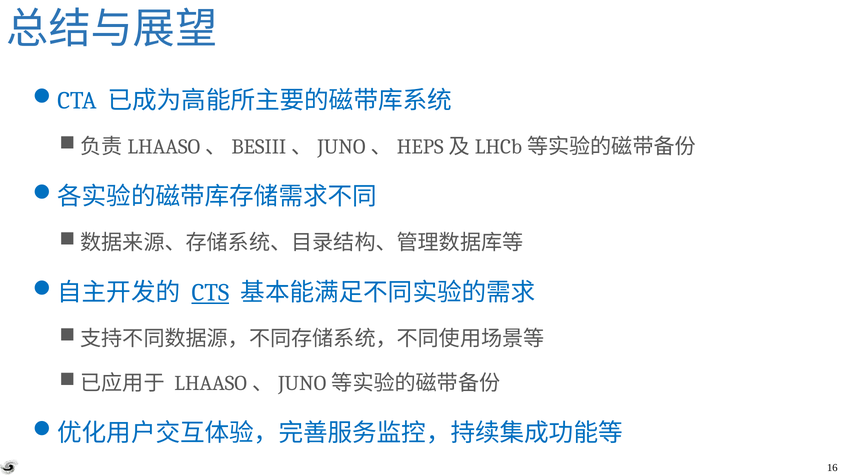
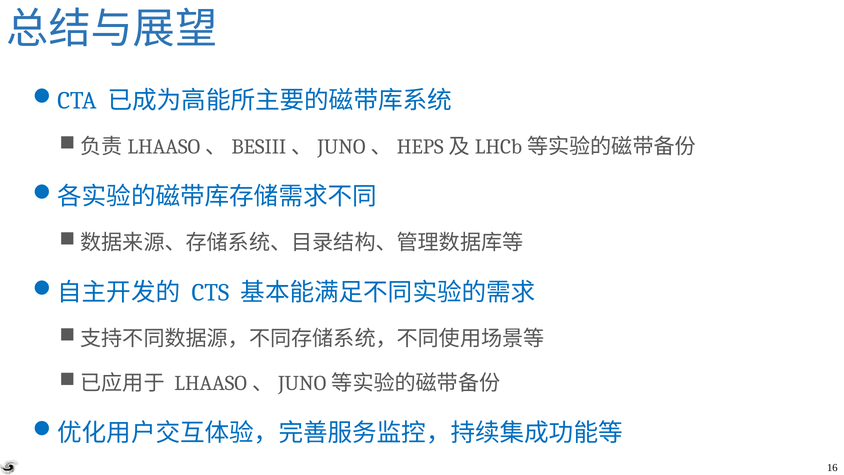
CTS underline: present -> none (210, 293)
